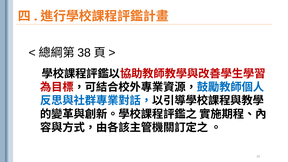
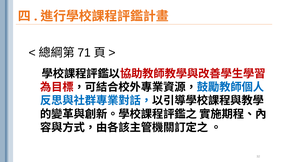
38: 38 -> 71 (84, 53)
